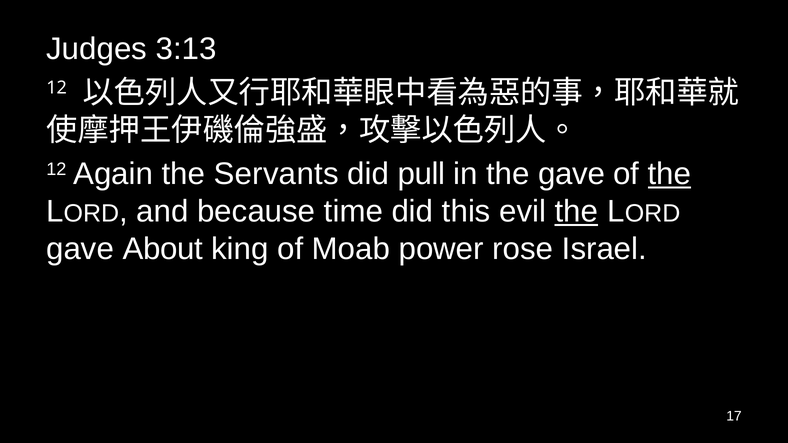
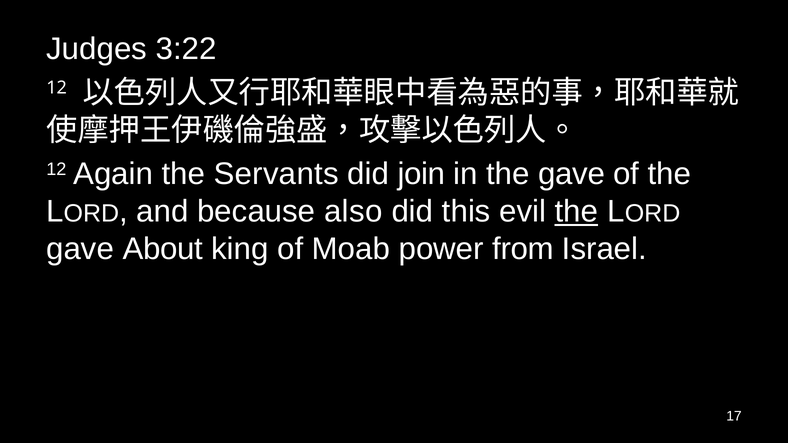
3:13: 3:13 -> 3:22 (186, 49)
pull: pull -> join (421, 174)
the underline: present -> none (669, 174)
time: time -> also (353, 212)
rose: rose -> from (523, 249)
